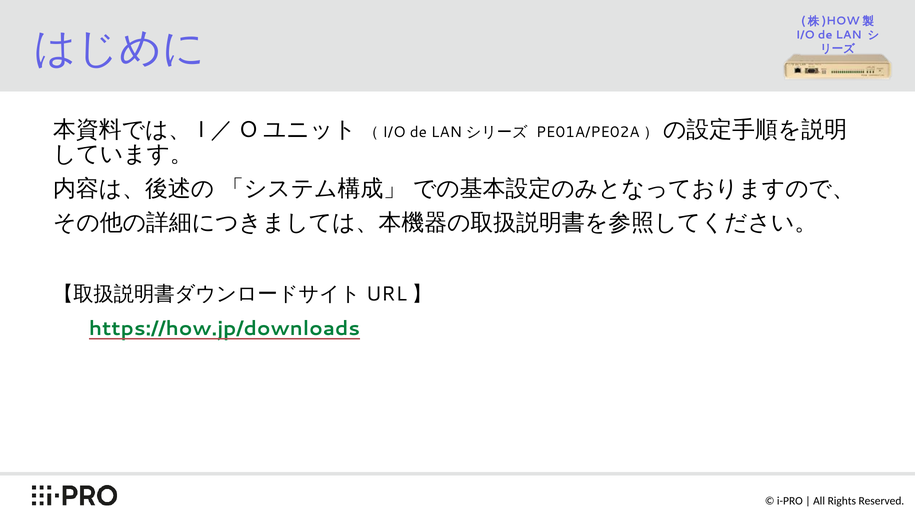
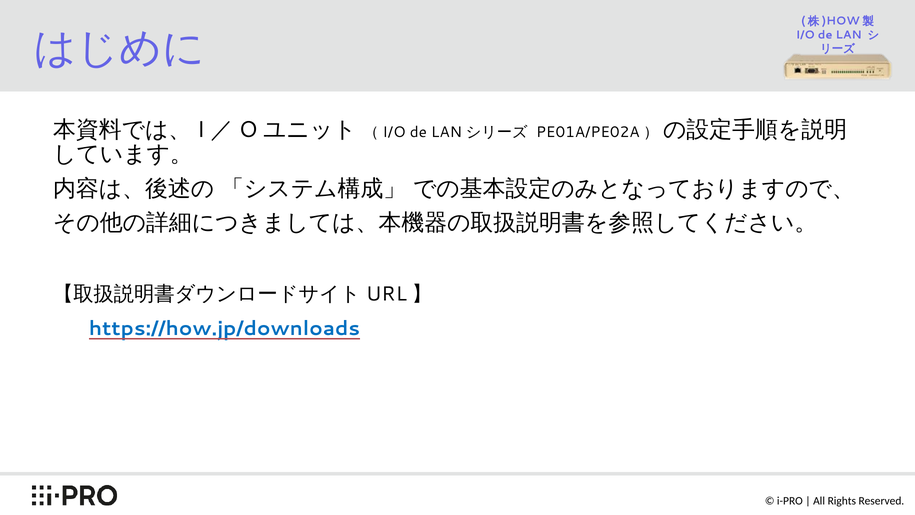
https://how.jp/downloads colour: green -> blue (224, 328)
